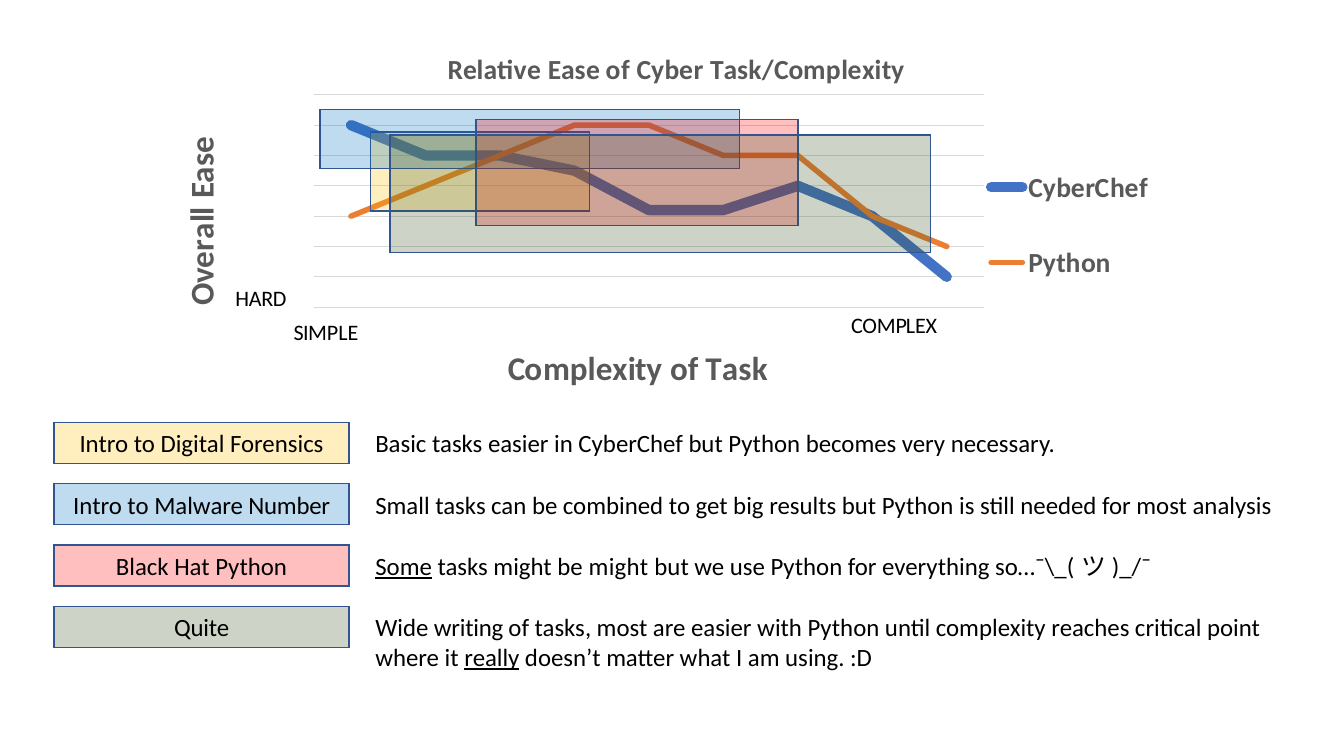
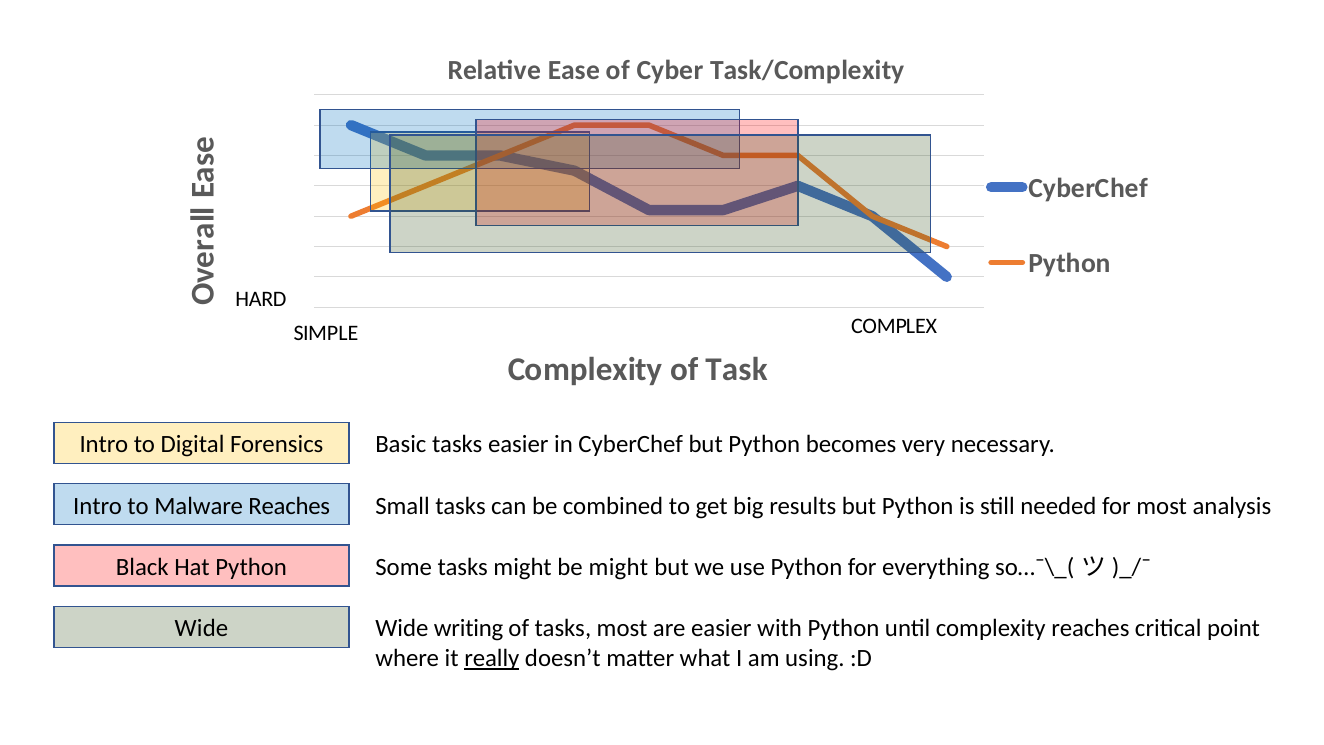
Malware Number: Number -> Reaches (289, 506)
Some underline: present -> none (404, 567)
Quite: Quite -> Wide (201, 628)
